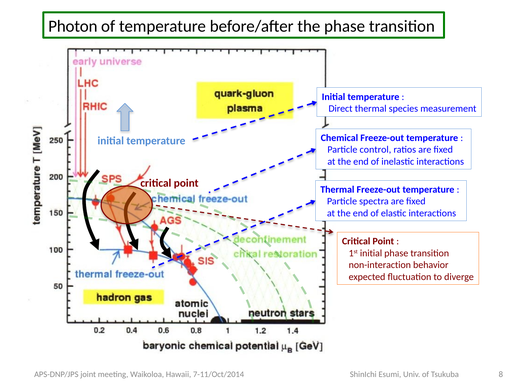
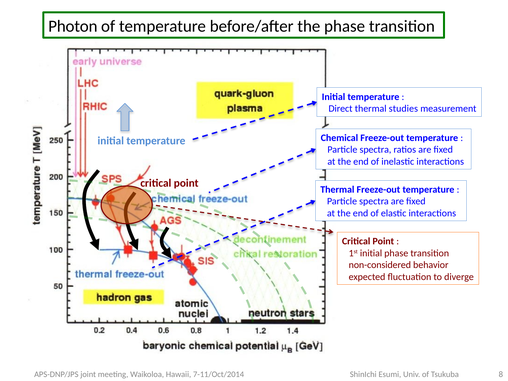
species: species -> studies (403, 109)
control: control -> spectra (375, 150)
non-interaction: non-interaction -> non-considered (380, 265)
